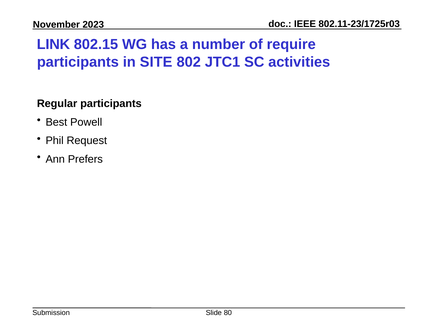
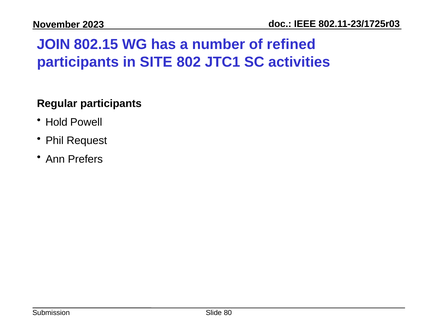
LINK: LINK -> JOIN (53, 44)
require: require -> refined (291, 44)
Best: Best -> Hold (56, 122)
